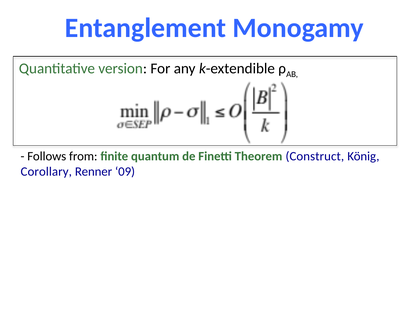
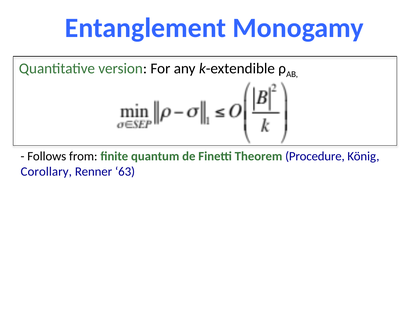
Construct: Construct -> Procedure (315, 156)
09: 09 -> 63 (125, 171)
